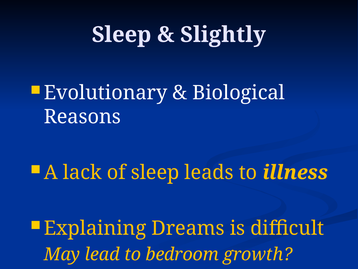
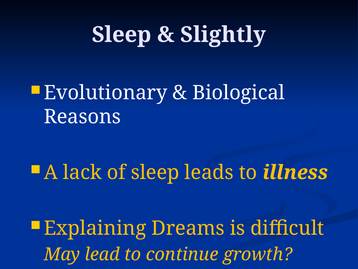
bedroom: bedroom -> continue (182, 254)
